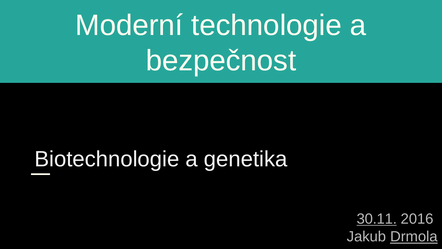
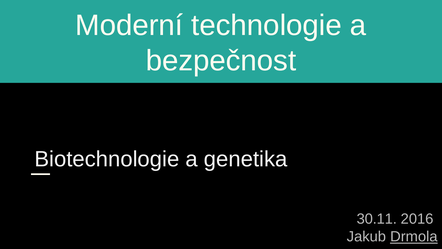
30.11 underline: present -> none (377, 219)
